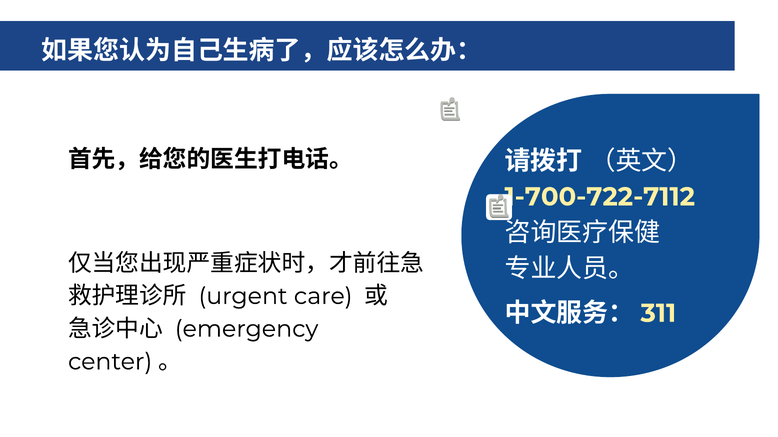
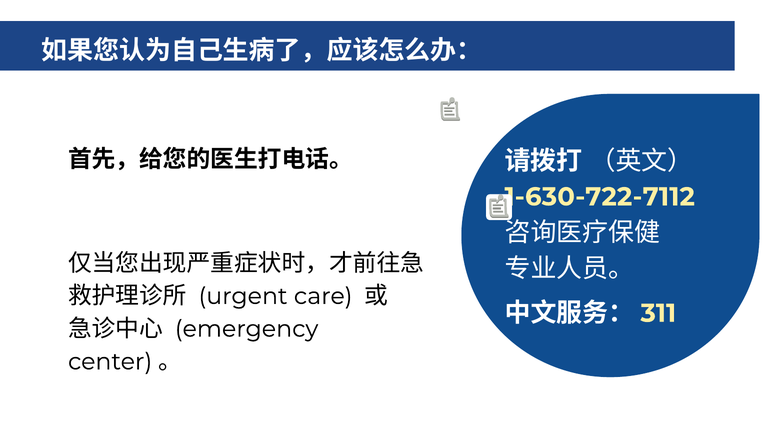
1-700-722-7112: 1-700-722-7112 -> 1-630-722-7112 (600, 197)
